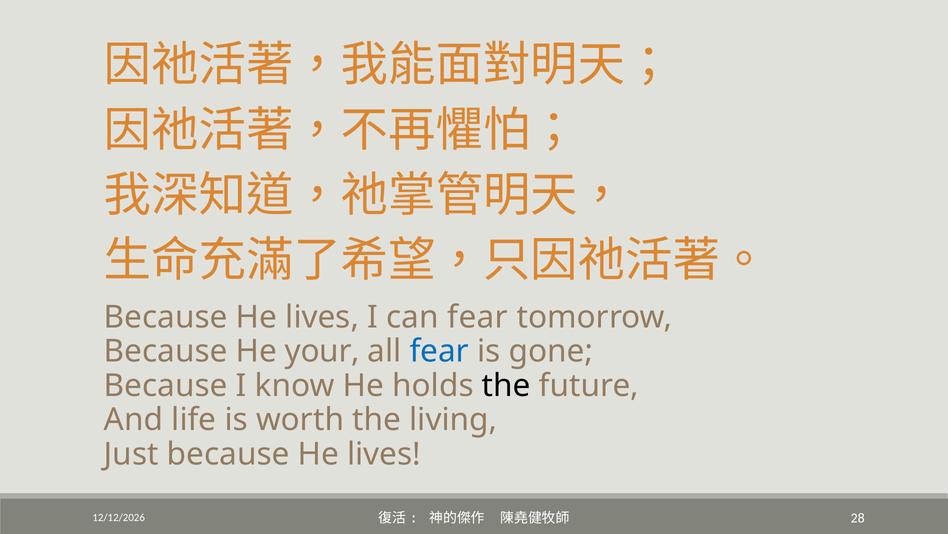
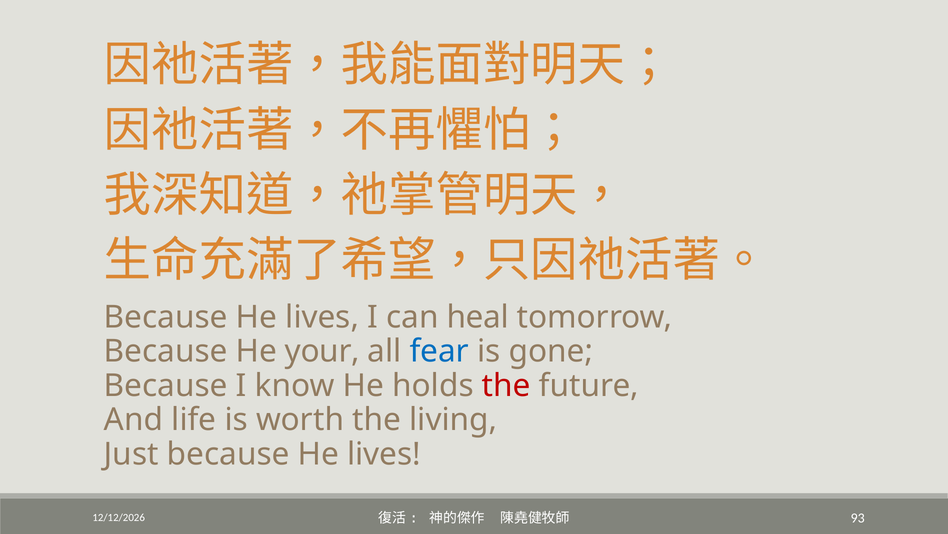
can fear: fear -> heal (478, 317)
the colour: black -> red (506, 385)
28: 28 -> 93 (858, 517)
